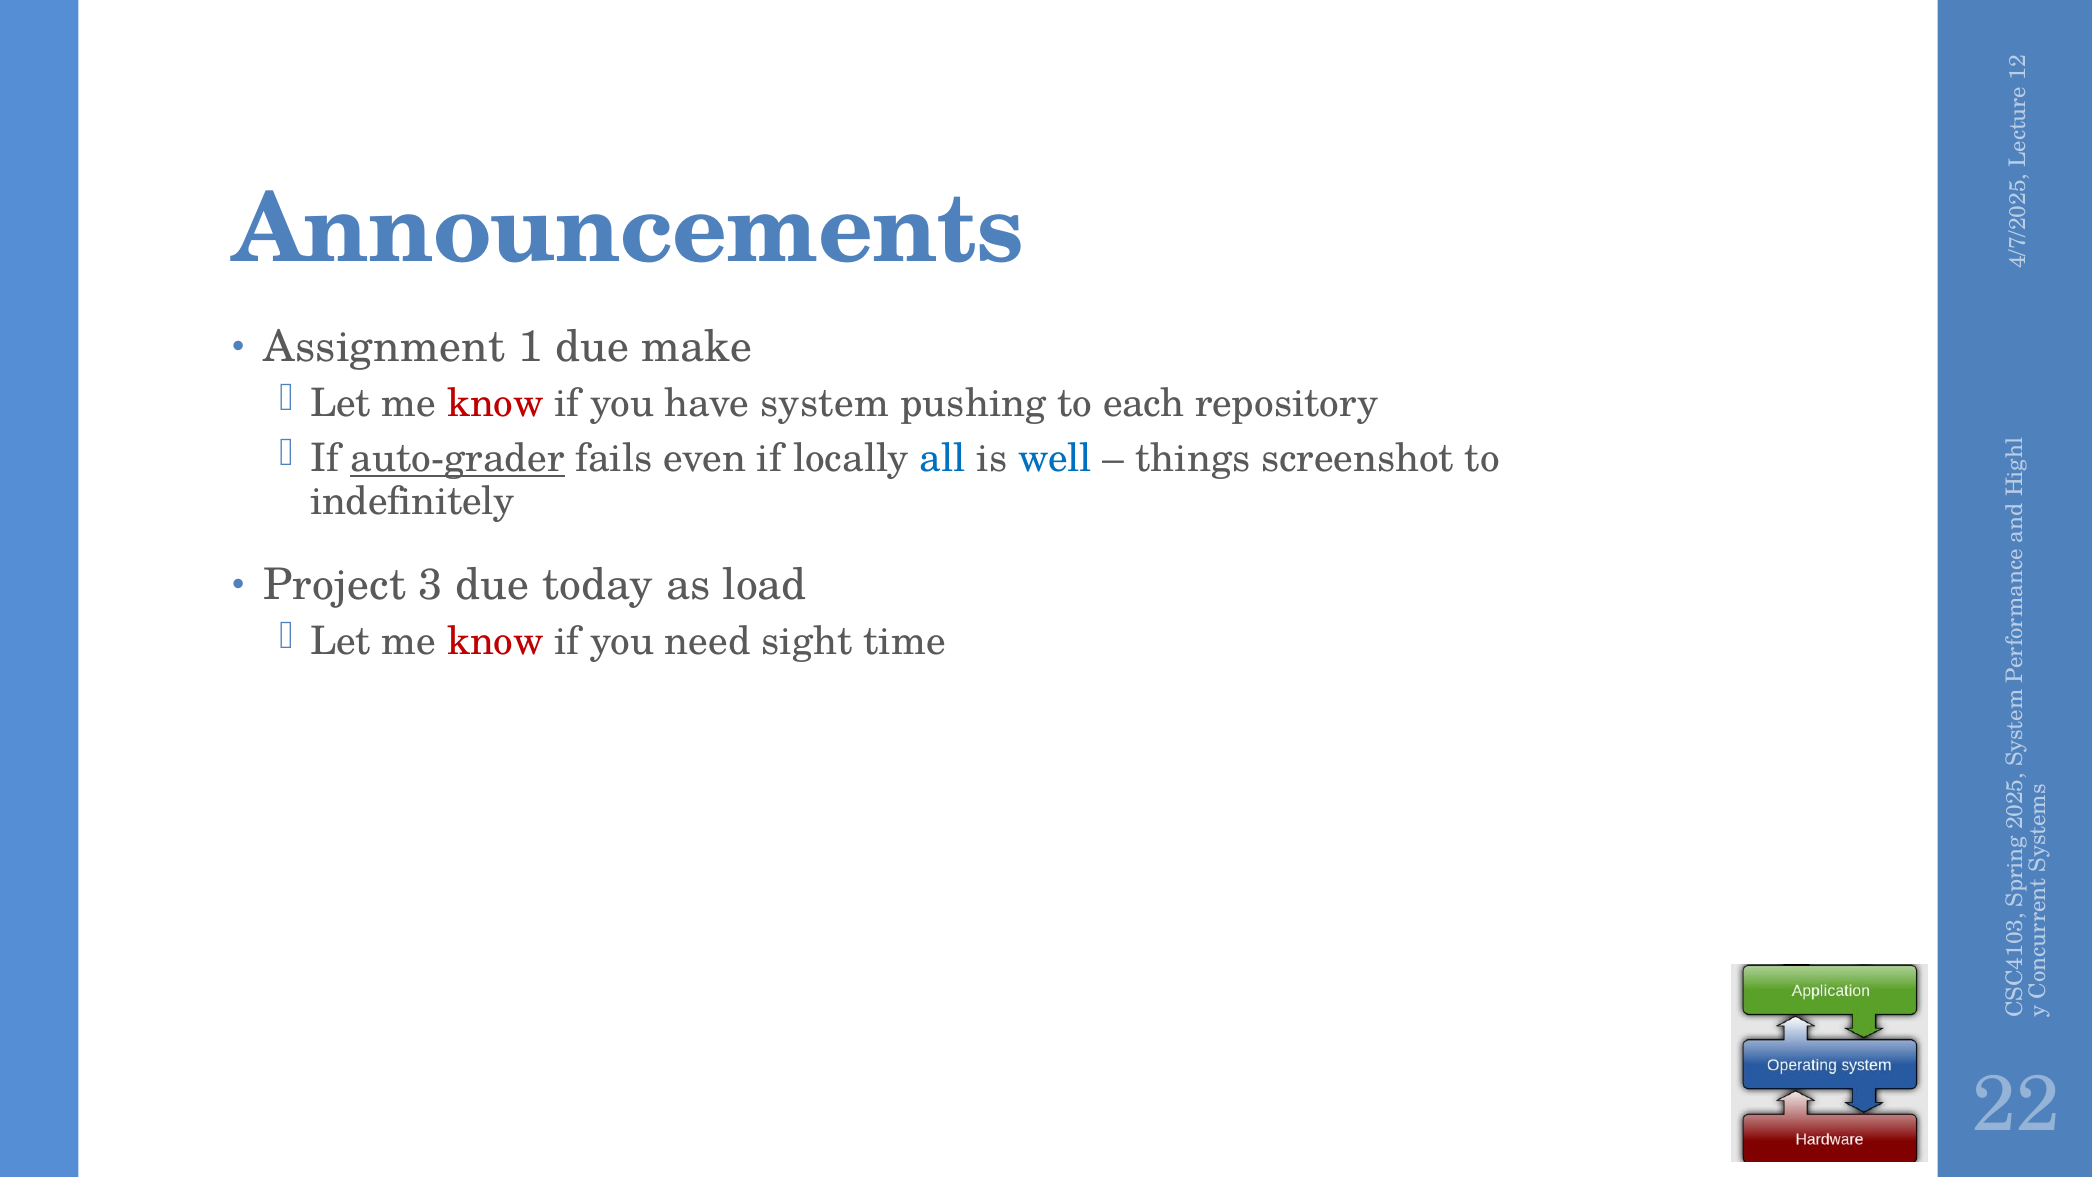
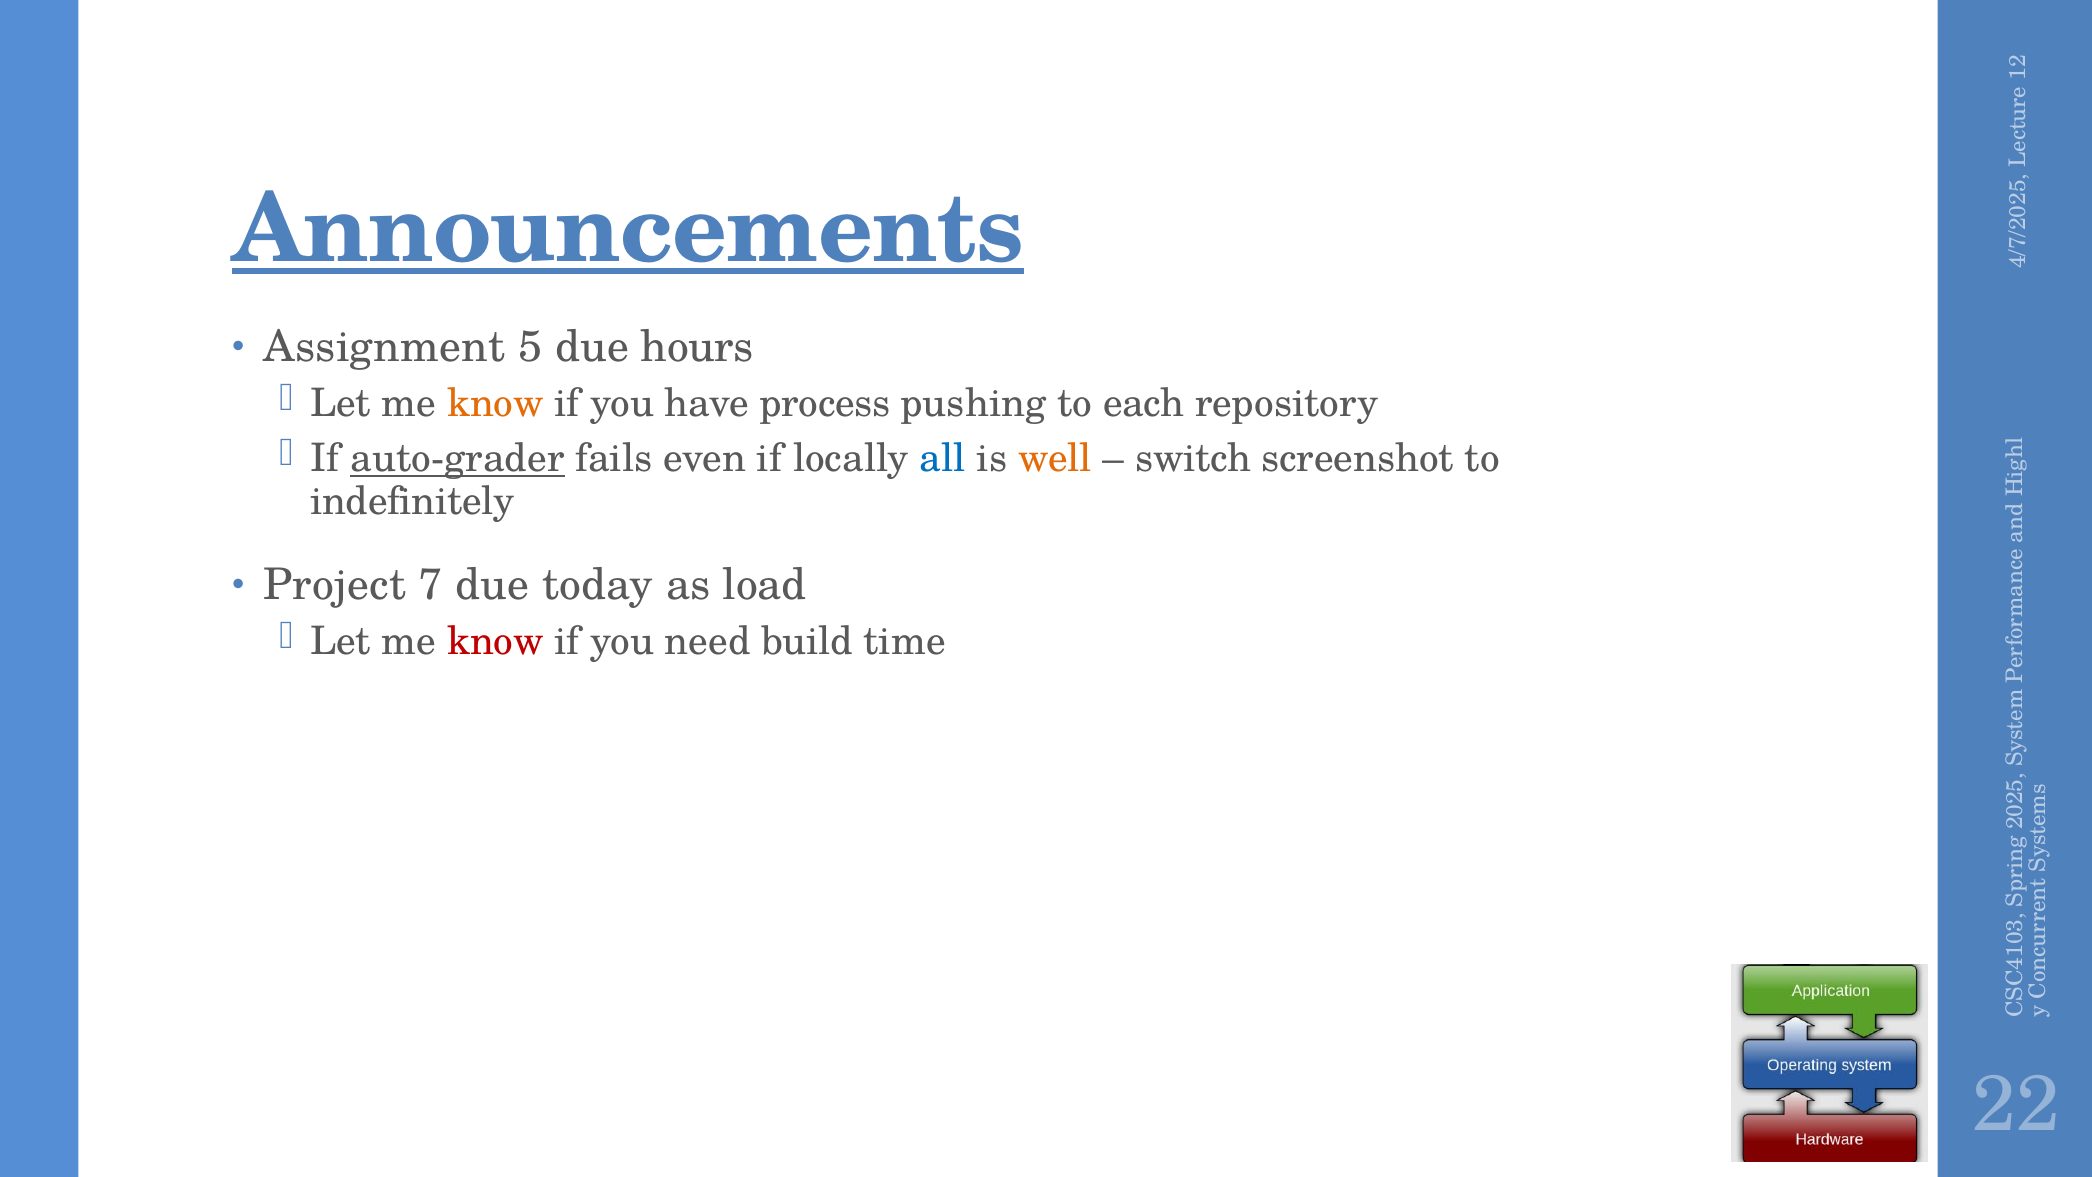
Announcements underline: none -> present (628, 230)
Assignment 1: 1 -> 5 (530, 347)
make: make -> hours (697, 347)
know colour: red -> orange (495, 403)
system: system -> process (825, 403)
well colour: blue -> orange (1055, 459)
things: things -> switch (1193, 459)
Project 3: 3 -> 7 (431, 585)
sight: sight -> build (807, 641)
